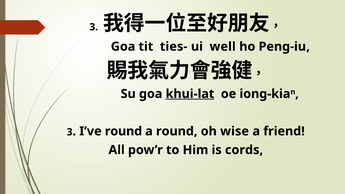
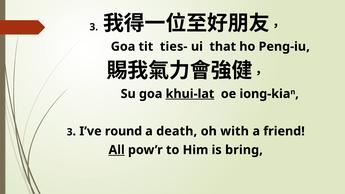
well: well -> that (223, 47)
a round: round -> death (177, 131)
wise: wise -> with (235, 131)
All underline: none -> present (117, 150)
cords: cords -> bring (244, 150)
